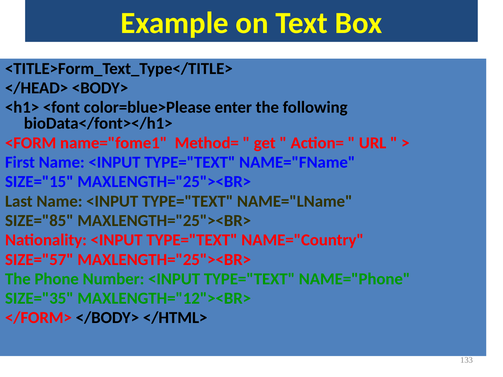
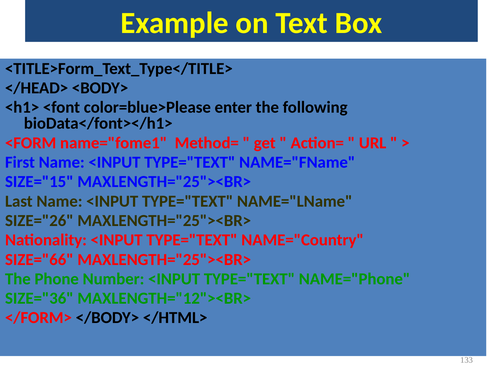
SIZE="85: SIZE="85 -> SIZE="26 (39, 221)
SIZE="57: SIZE="57 -> SIZE="66 (39, 260)
SIZE="35: SIZE="35 -> SIZE="36 (39, 299)
